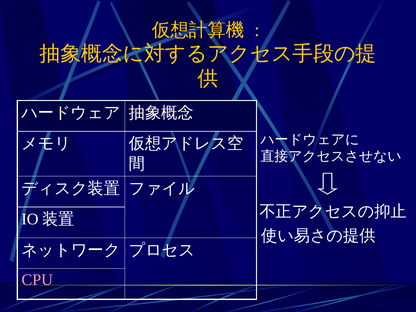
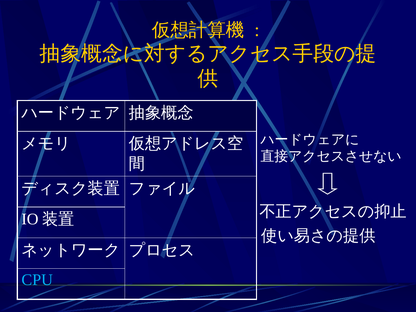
CPU colour: pink -> light blue (37, 280)
